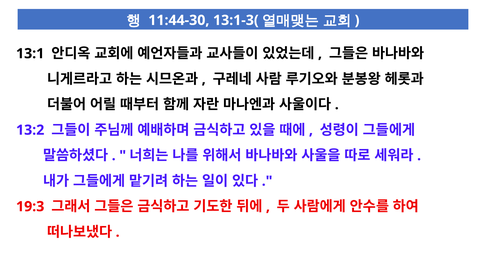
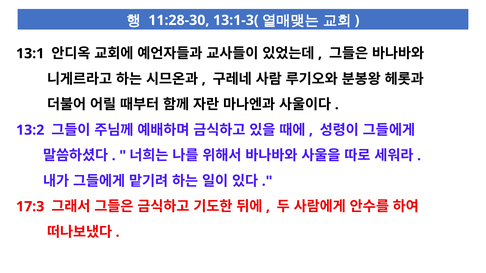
11:44-30: 11:44-30 -> 11:28-30 (179, 20)
19:3: 19:3 -> 17:3 (30, 207)
